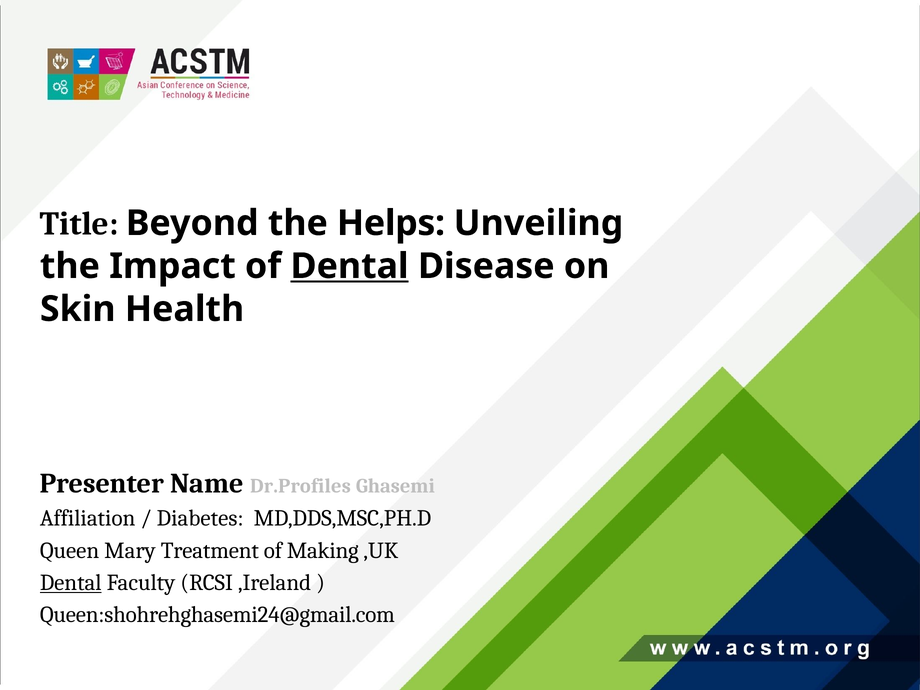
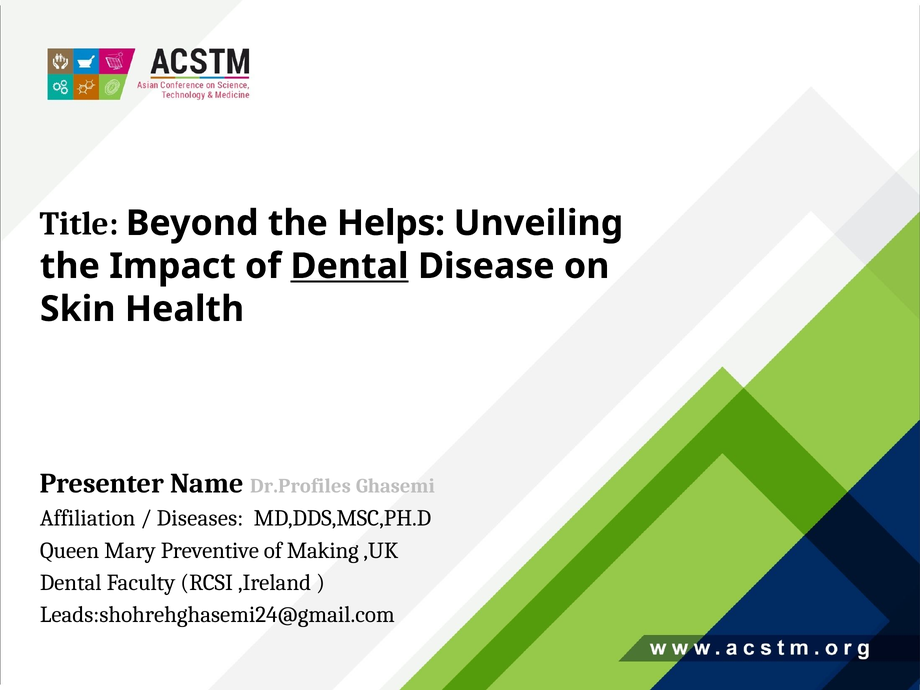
Diabetes: Diabetes -> Diseases (200, 518)
Treatment: Treatment -> Preventive (210, 550)
Dental underline: present -> none (71, 583)
Queen:shohrehghasemi24@gmail.com: Queen:shohrehghasemi24@gmail.com -> Leads:shohrehghasemi24@gmail.com (217, 615)
